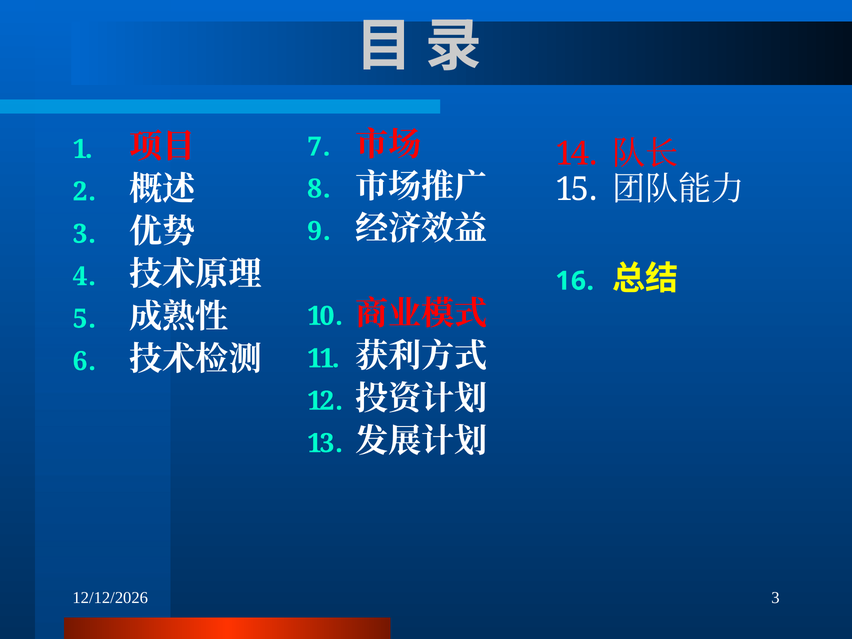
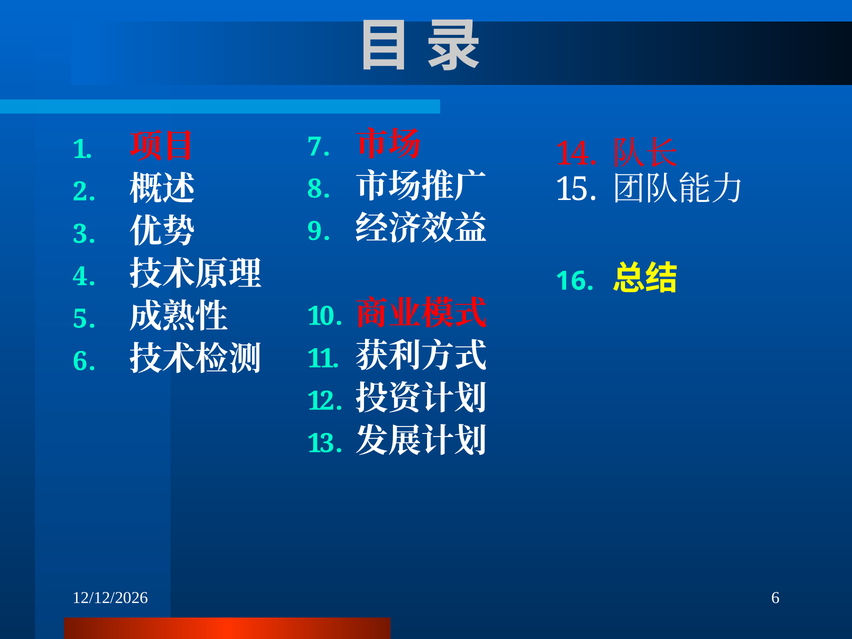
3: 3 -> 6 (775, 598)
